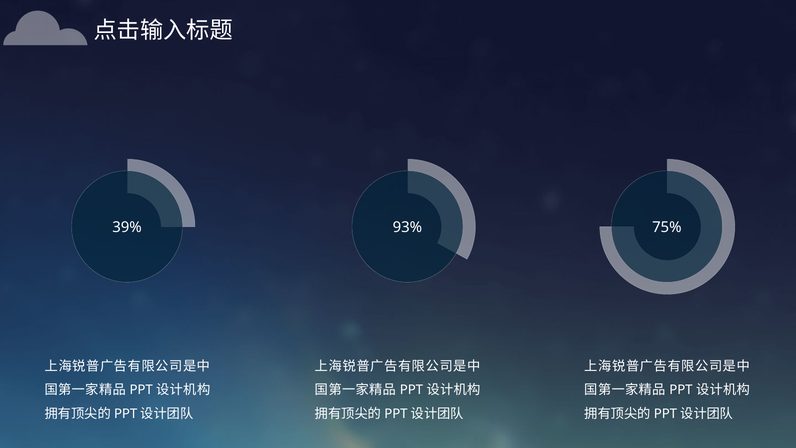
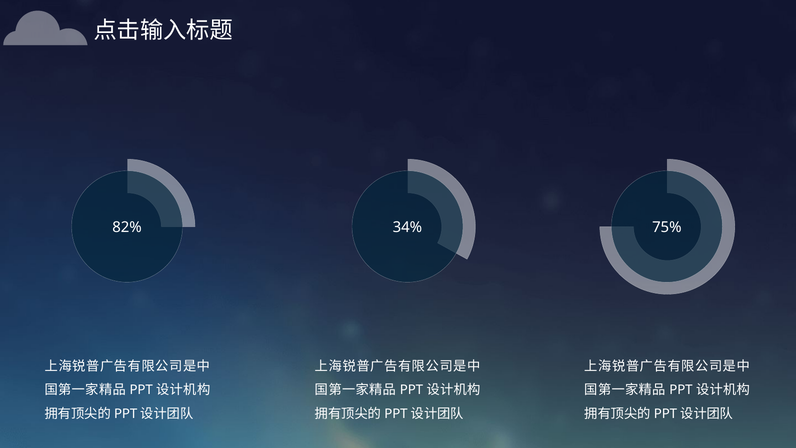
39%: 39% -> 82% (127, 227)
93%: 93% -> 34% (407, 227)
